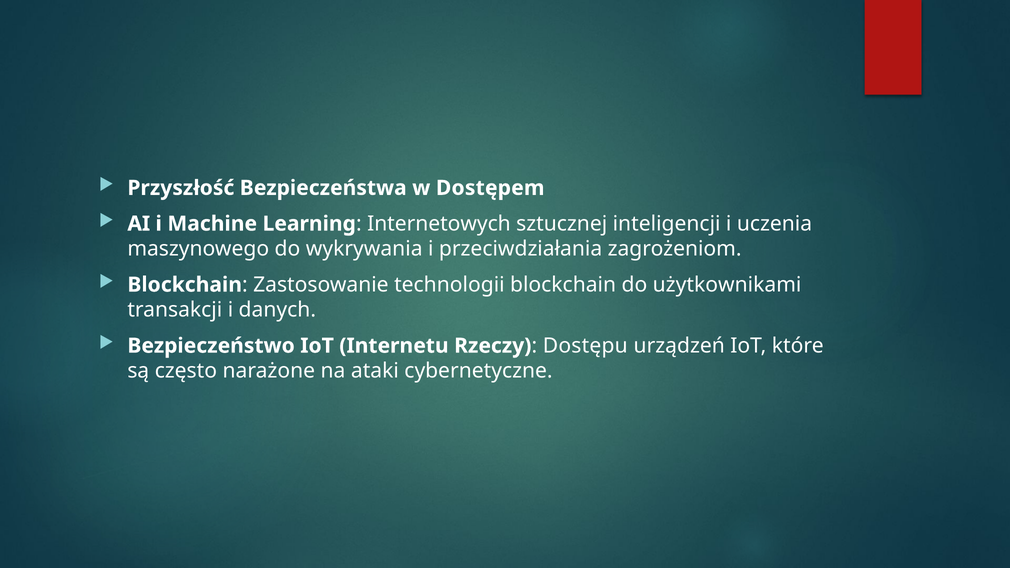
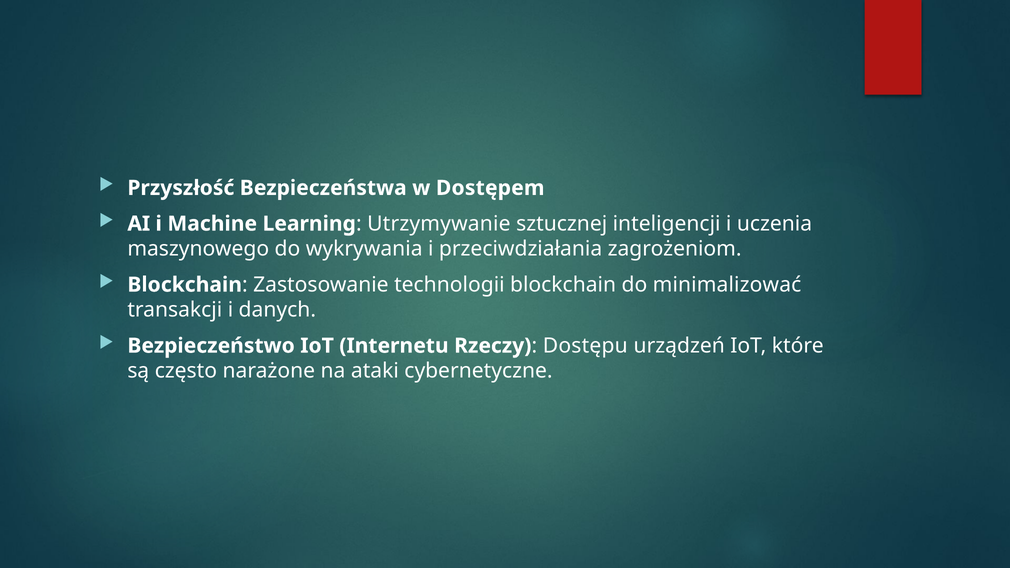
Internetowych: Internetowych -> Utrzymywanie (439, 224)
użytkownikami: użytkownikami -> minimalizować (727, 285)
